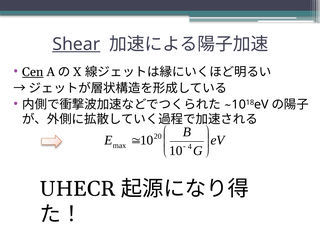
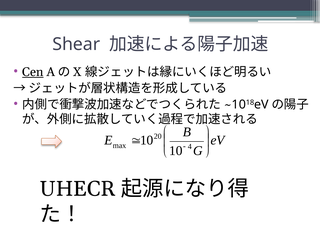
Shear underline: present -> none (76, 44)
